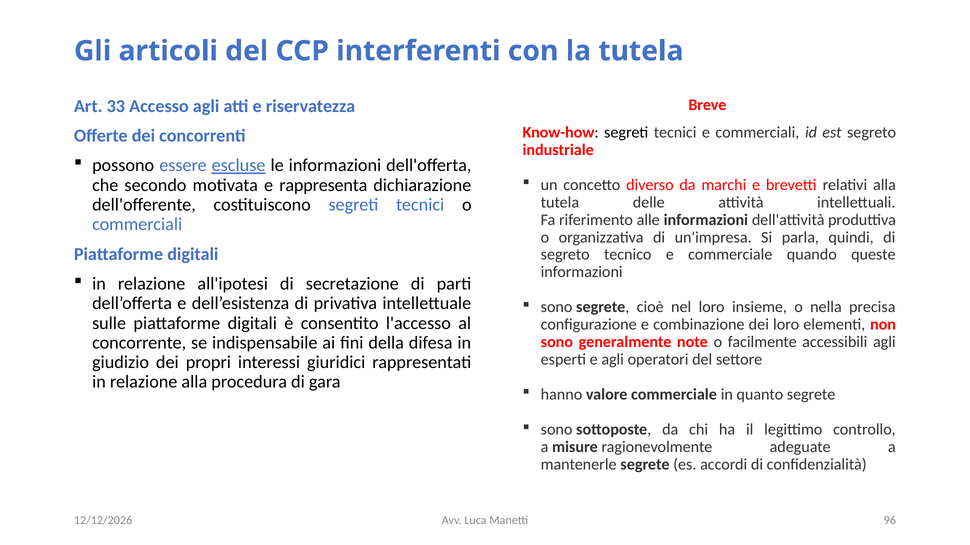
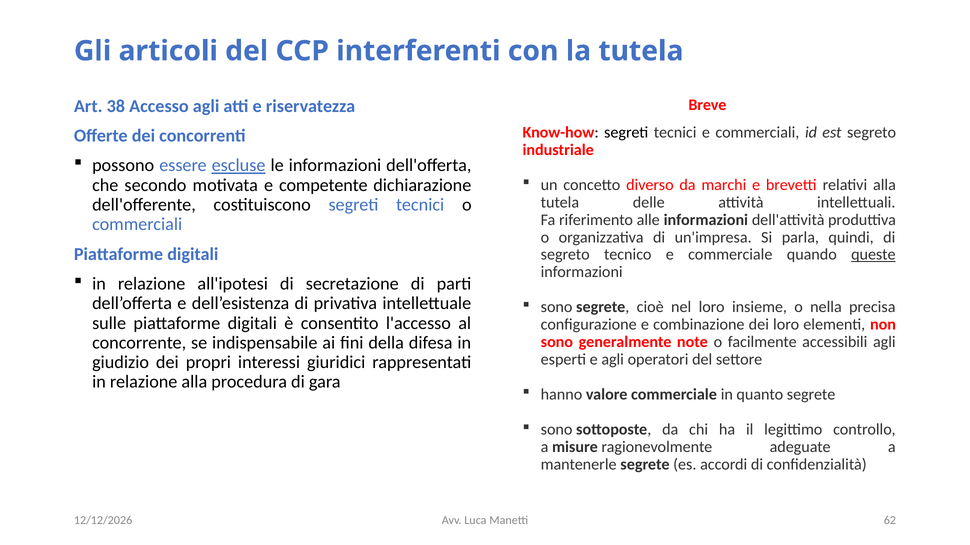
33: 33 -> 38 (116, 106)
rappresenta: rappresenta -> competente (323, 185)
queste underline: none -> present (873, 255)
96: 96 -> 62 (890, 521)
